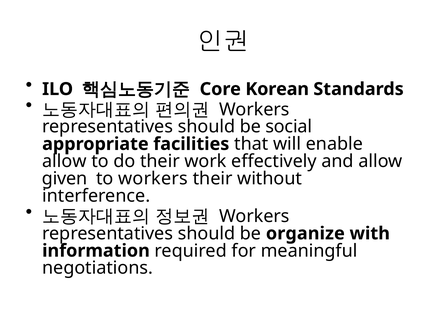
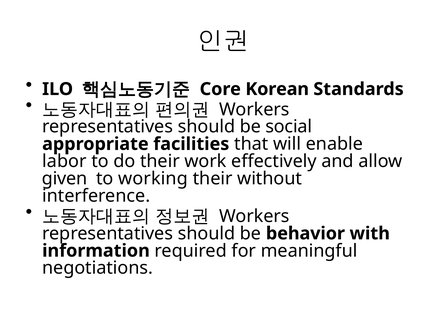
allow: allow -> labor (64, 161)
to workers: workers -> working (153, 179)
organize: organize -> behavior (305, 233)
